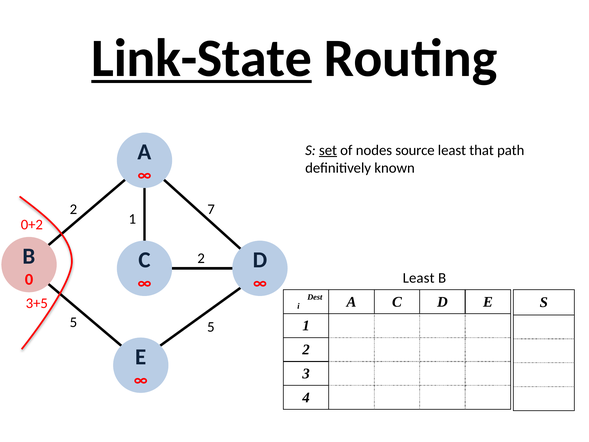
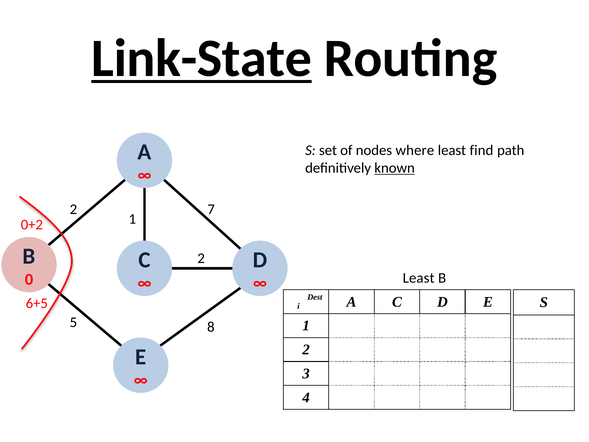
set underline: present -> none (328, 150)
source: source -> where (415, 150)
that: that -> find (481, 150)
known underline: none -> present (395, 168)
3+5: 3+5 -> 6+5 (37, 303)
5: 5 -> 8 (211, 327)
